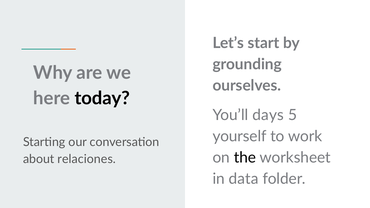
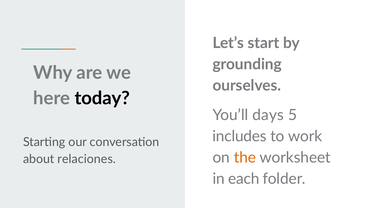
yourself: yourself -> includes (239, 136)
the colour: black -> orange (245, 158)
data: data -> each (244, 179)
